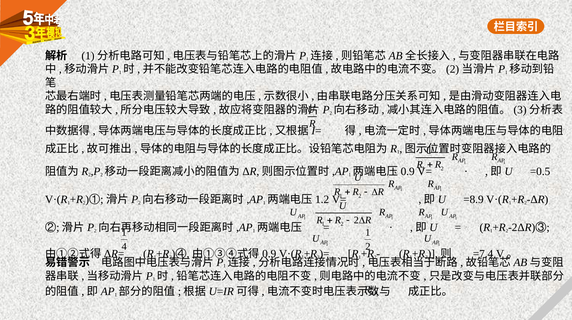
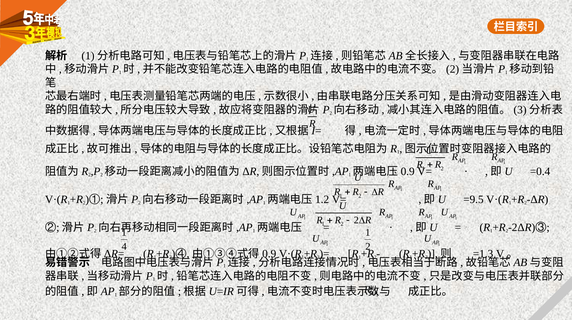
=0.5: =0.5 -> =0.4 (540, 171)
=8.9: =8.9 -> =9.5 (473, 199)
=7.4: =7.4 -> =1.3 (483, 254)
